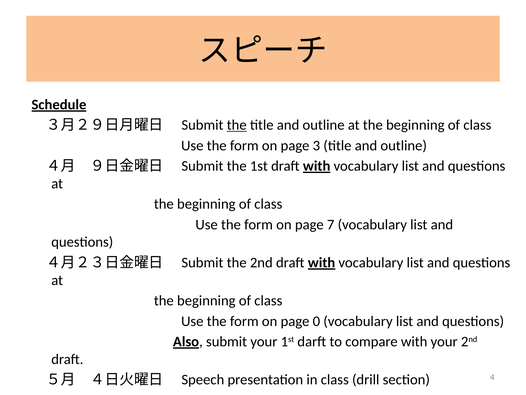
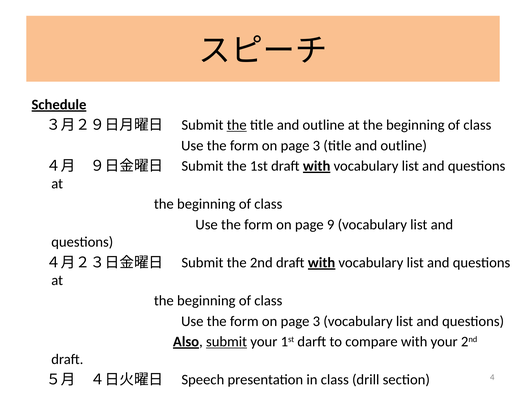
7: 7 -> 9 (331, 224)
0: 0 -> 3 (316, 321)
submit underline: none -> present (227, 341)
